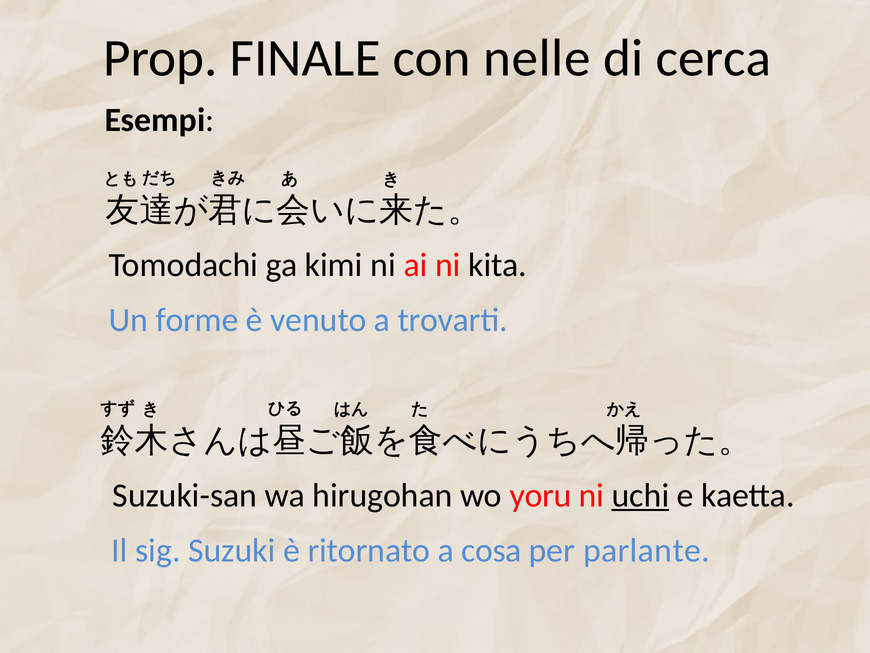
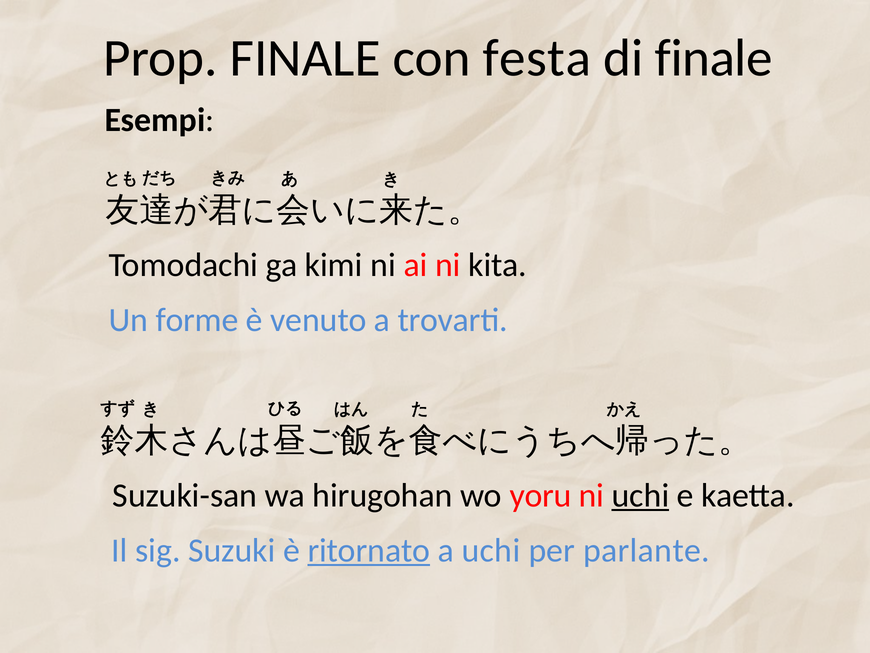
nelle: nelle -> festa (537, 58)
di cerca: cerca -> finale (714, 58)
ritornato underline: none -> present (369, 550)
a cosa: cosa -> uchi (491, 550)
